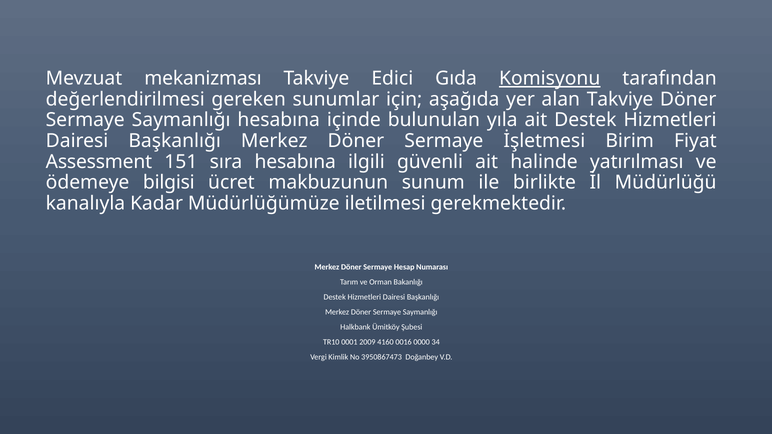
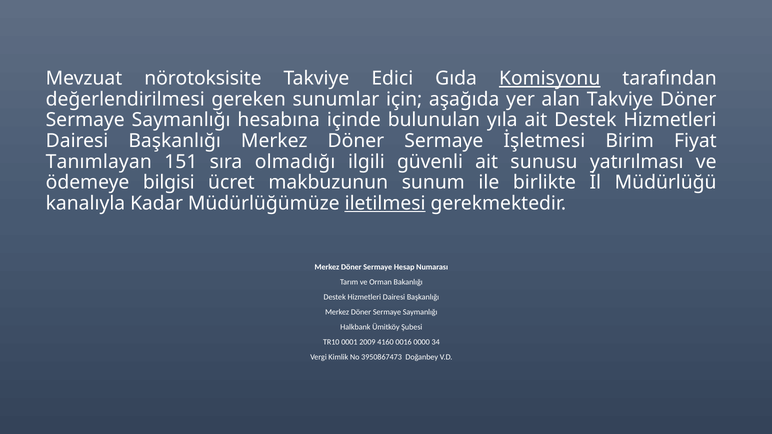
mekanizması: mekanizması -> nörotoksisite (203, 78)
Assessment: Assessment -> Tanımlayan (99, 162)
sıra hesabına: hesabına -> olmadığı (295, 162)
halinde: halinde -> sunusu (544, 162)
iletilmesi underline: none -> present (385, 203)
